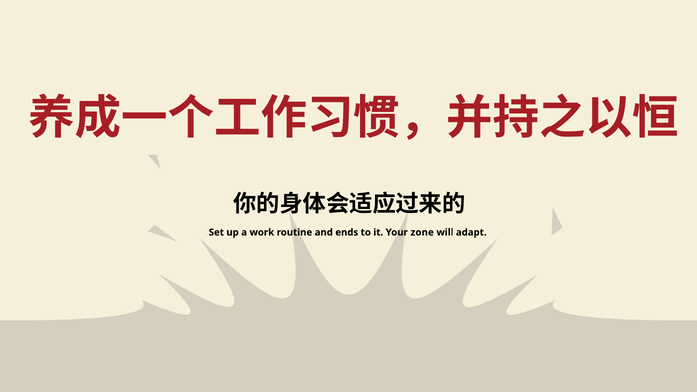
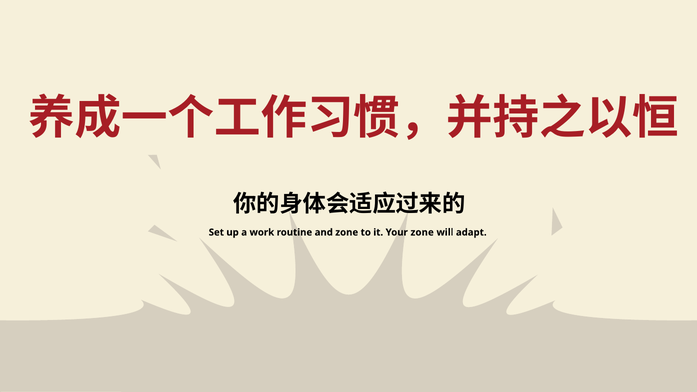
and ends: ends -> zone (347, 232)
